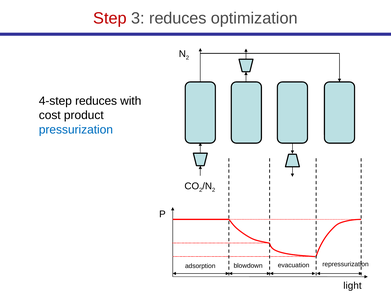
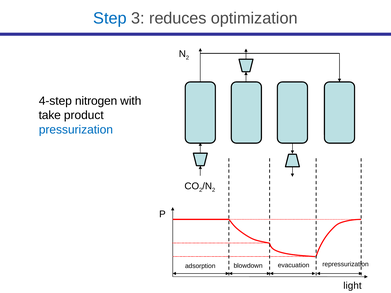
Step colour: red -> blue (110, 18)
4-step reduces: reduces -> nitrogen (96, 101)
cost: cost -> take (50, 115)
